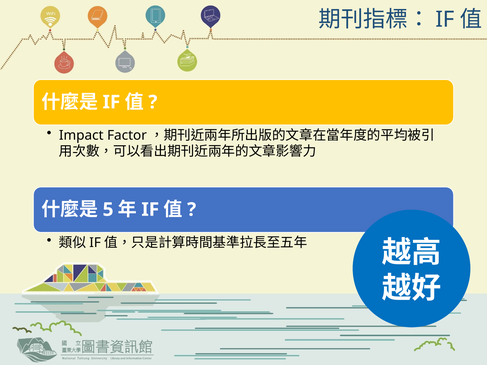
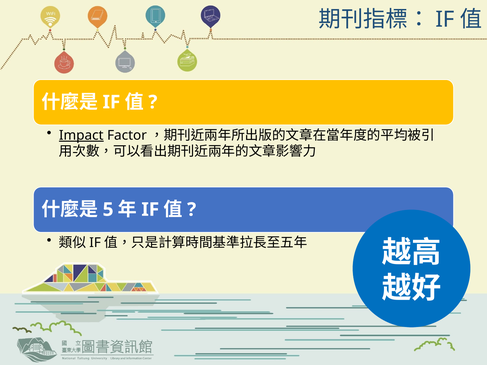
Impact underline: none -> present (81, 135)
